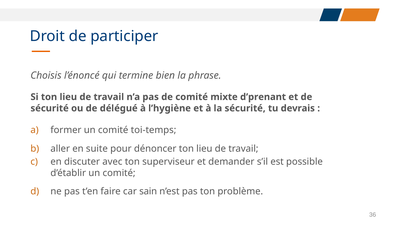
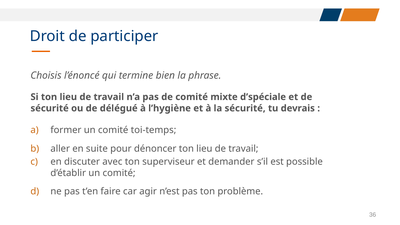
d’prenant: d’prenant -> d’spéciale (263, 97)
sain: sain -> agir (148, 192)
